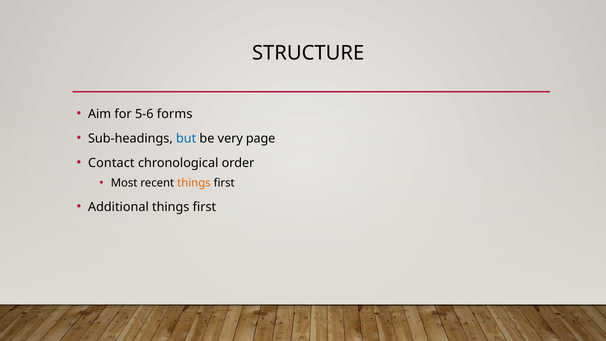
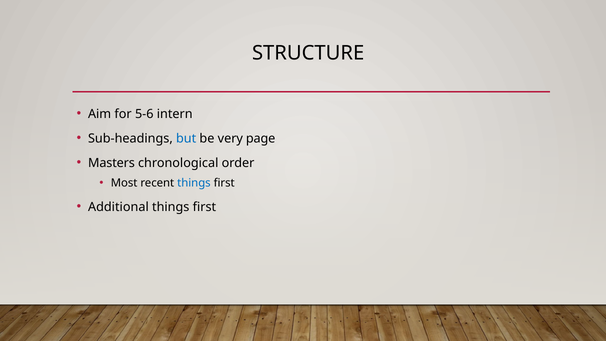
forms: forms -> intern (175, 114)
Contact: Contact -> Masters (111, 163)
things colour: orange -> blue (194, 183)
